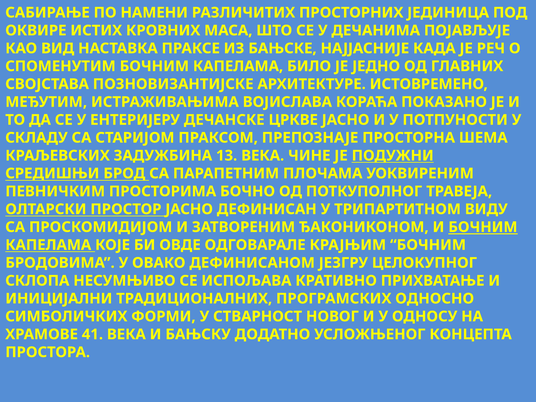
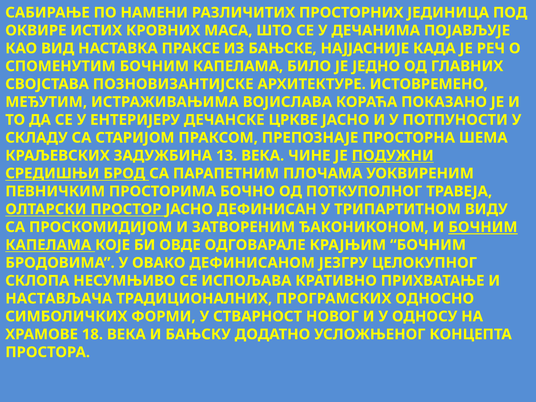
ИНИЦИЈАЛНИ: ИНИЦИЈАЛНИ -> НАСТАВЉАЧА (59, 299)
41: 41 -> 18 (92, 334)
